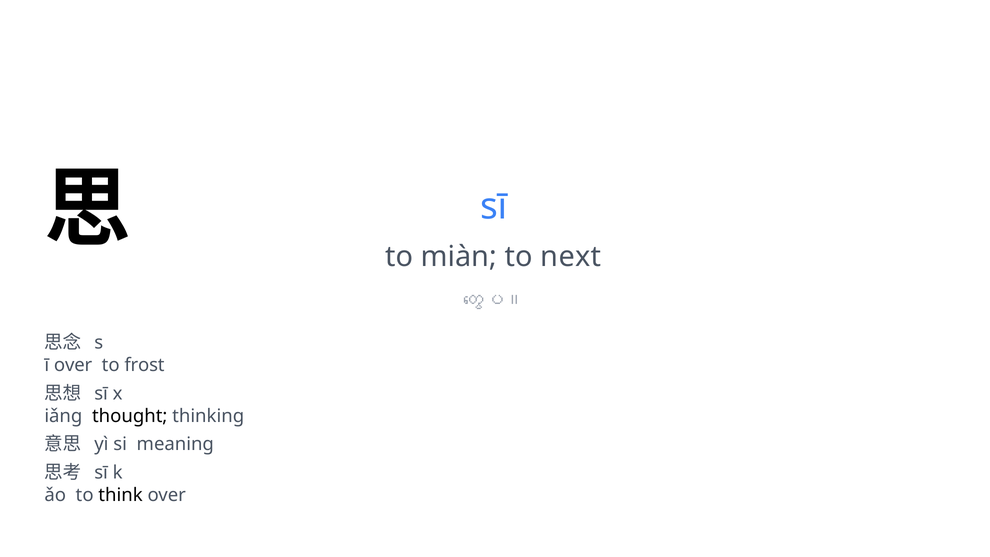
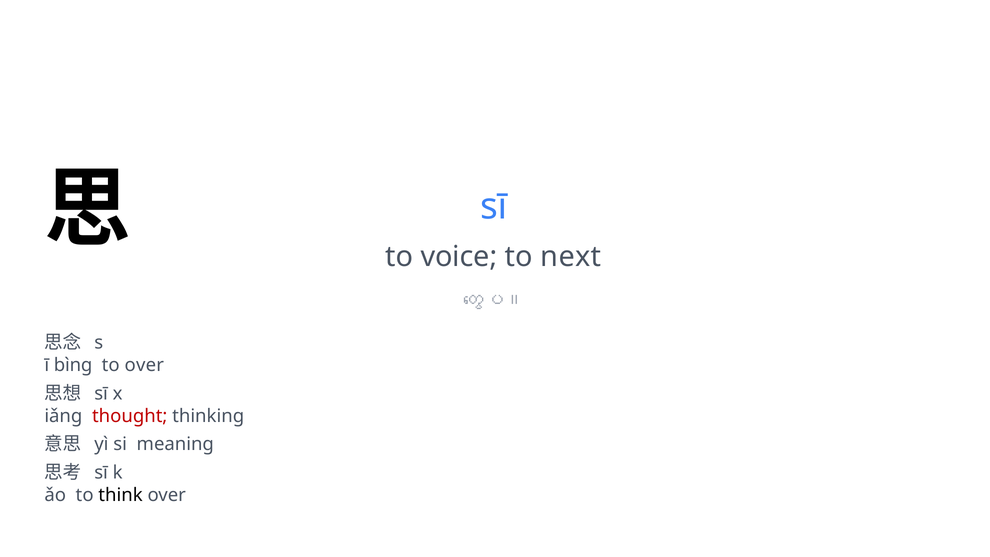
miàn: miàn -> voice (459, 257)
ī over: over -> bìng (73, 365)
to frost: frost -> over (144, 365)
thought colour: black -> red (130, 416)
